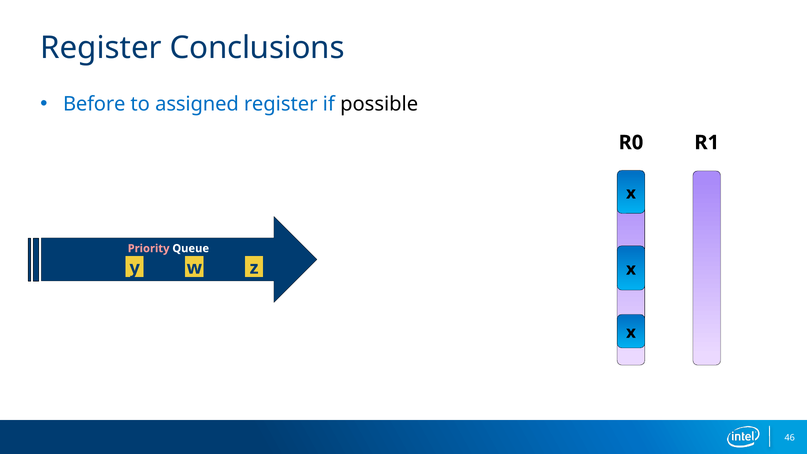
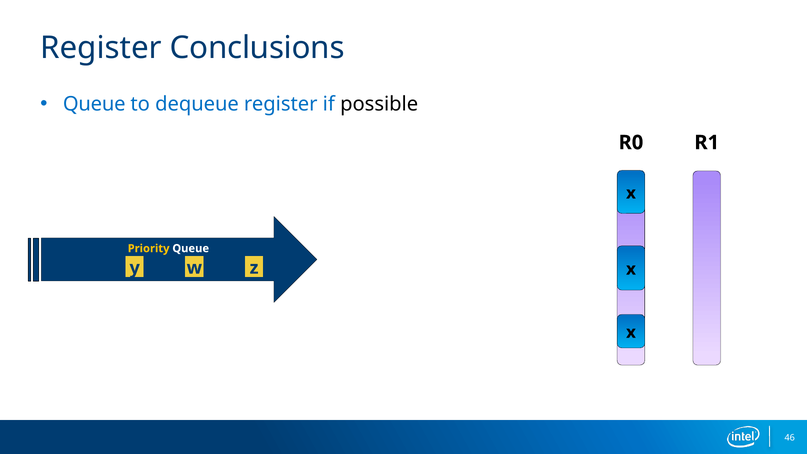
Before: Before -> Queue (94, 104)
assigned: assigned -> dequeue (197, 104)
Priority colour: pink -> yellow (149, 248)
